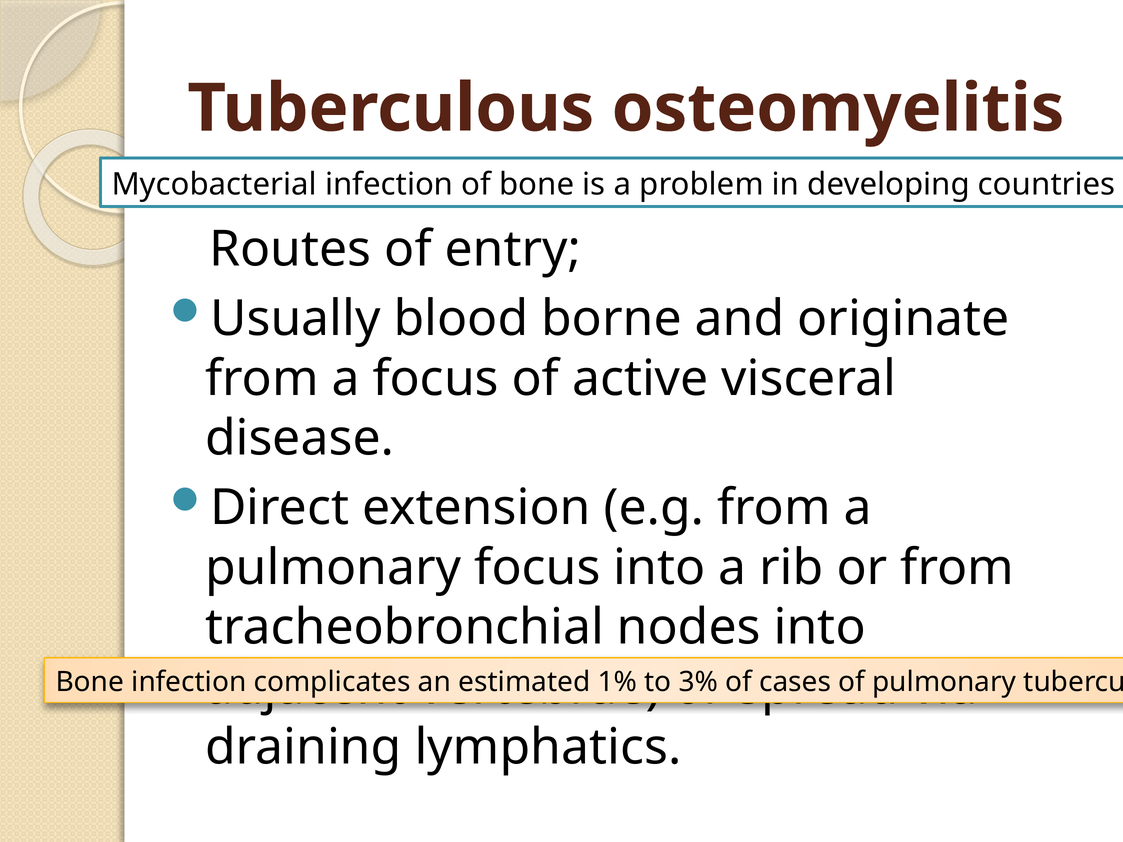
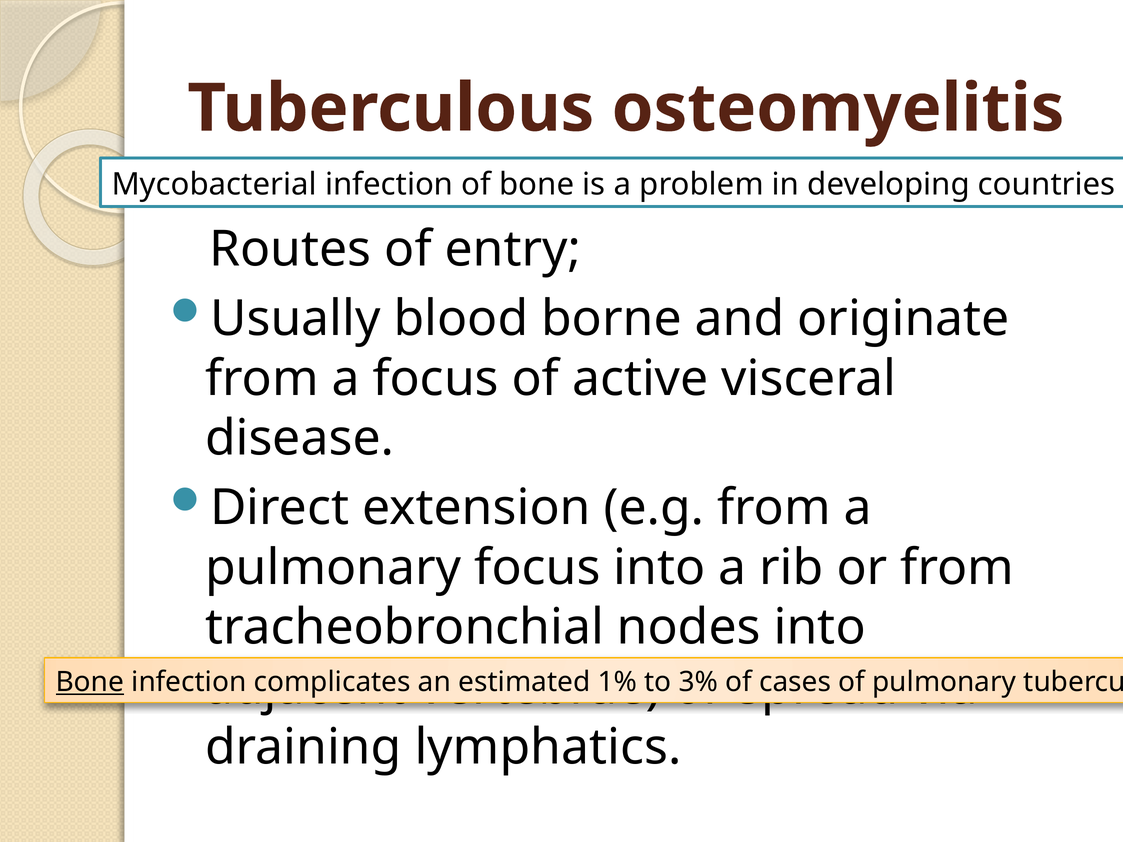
Bone underline: none -> present (90, 682)
